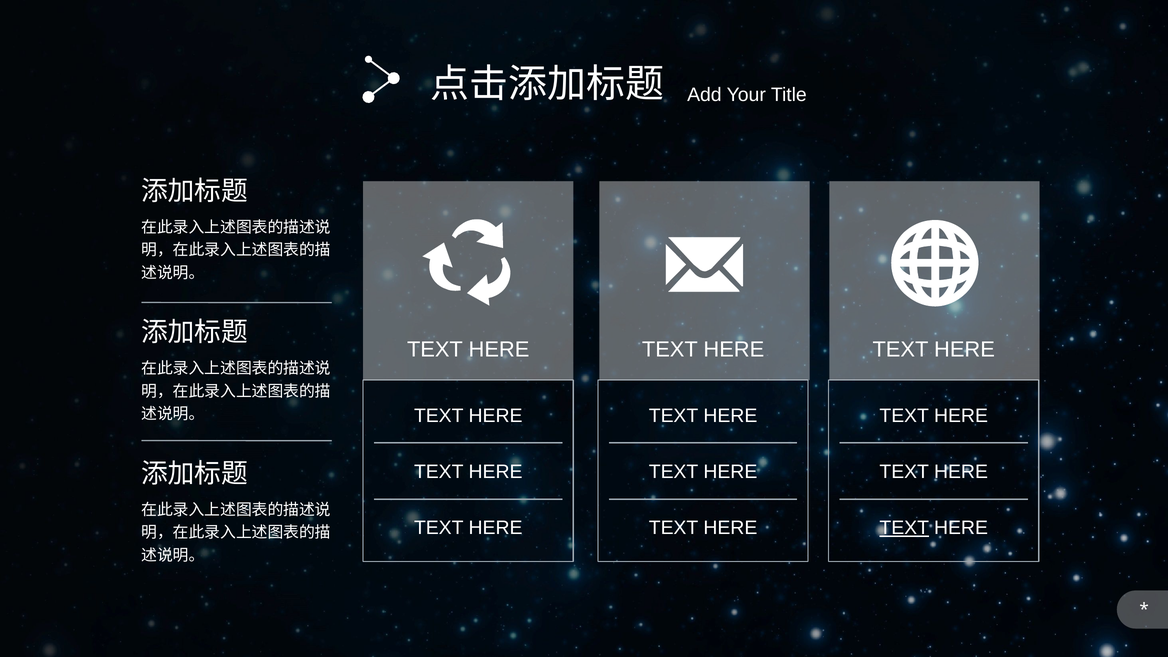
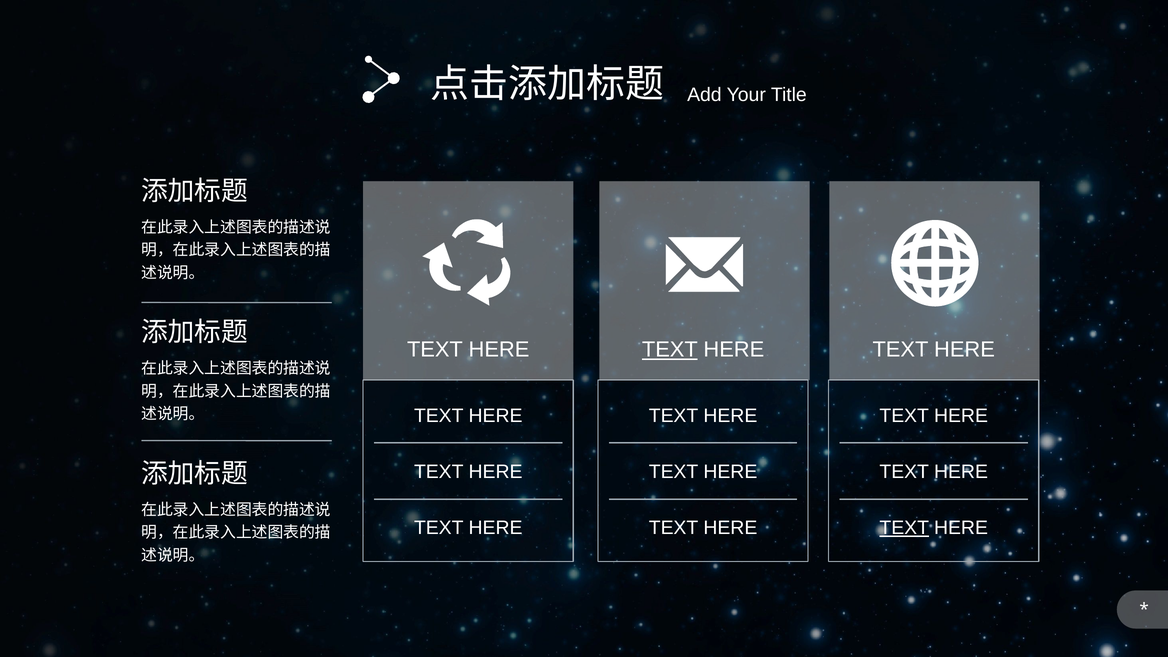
TEXT underline: none -> present (670, 350)
